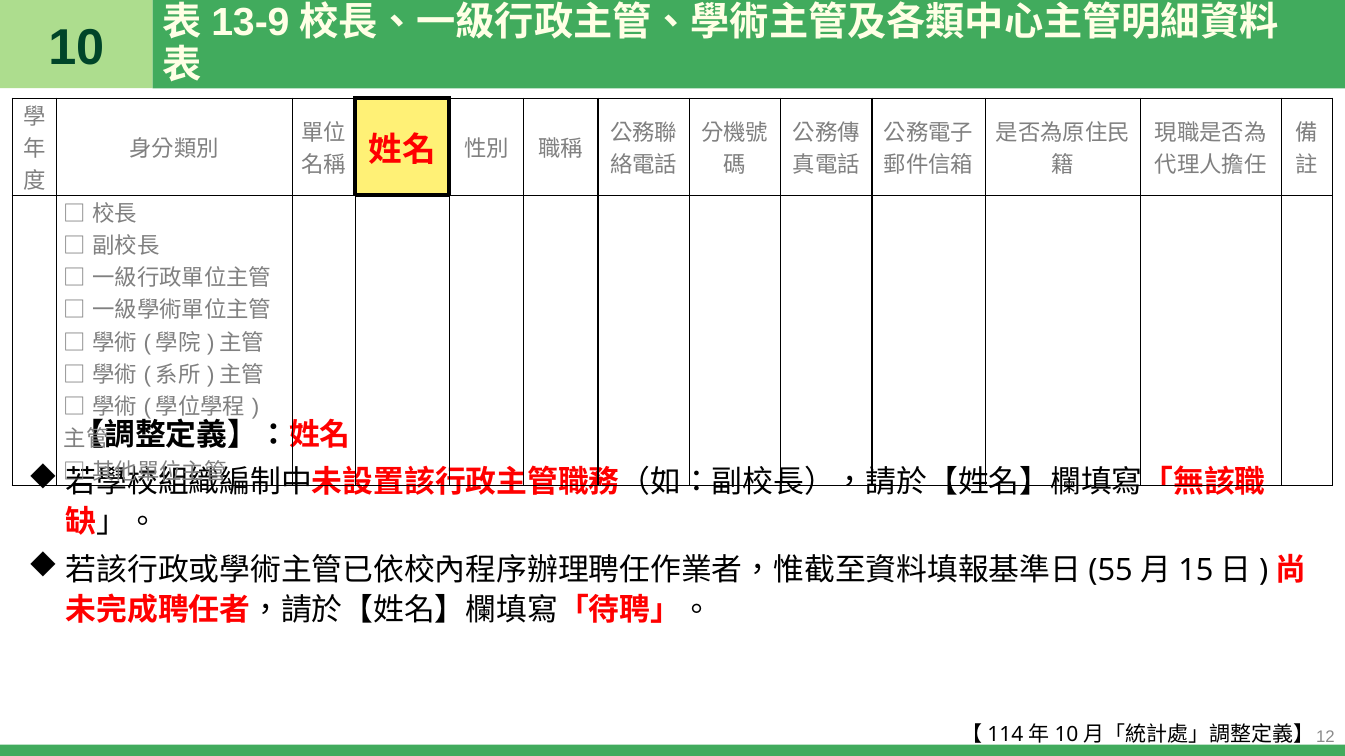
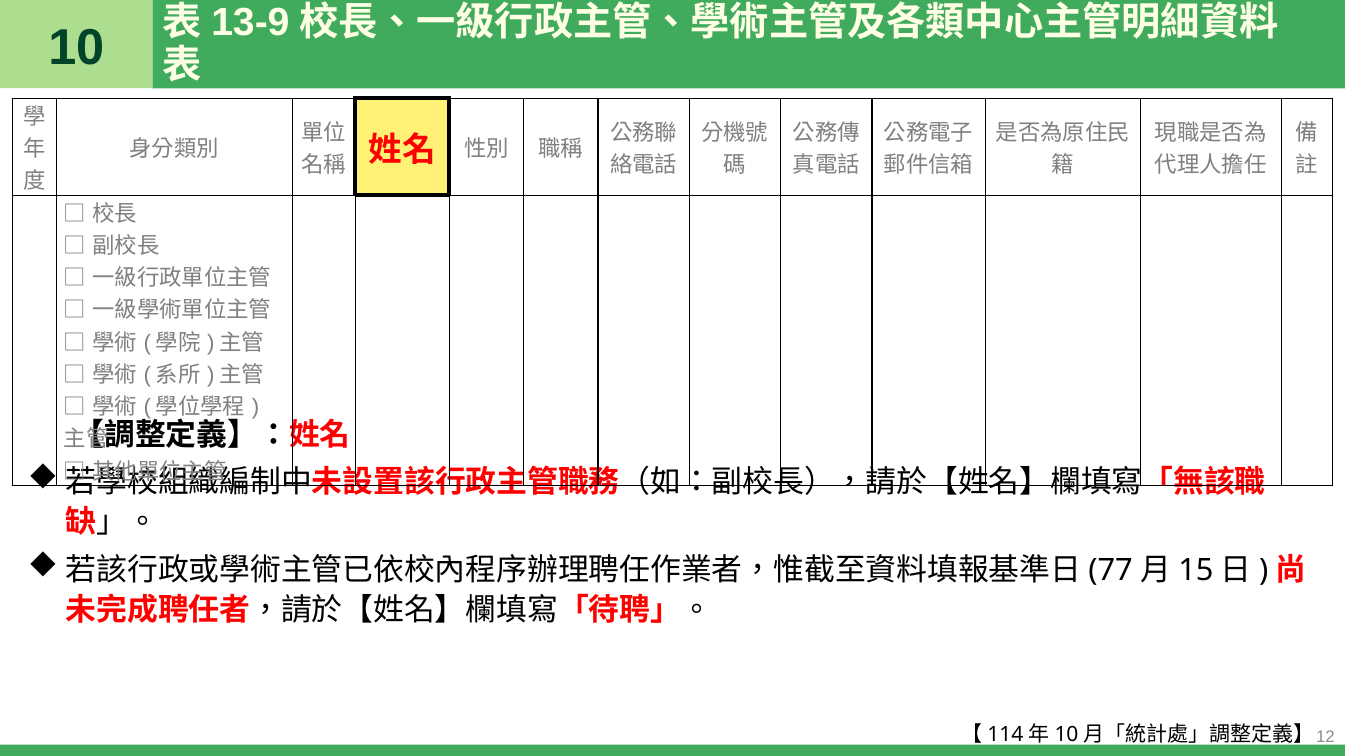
55: 55 -> 77 (1111, 570)
